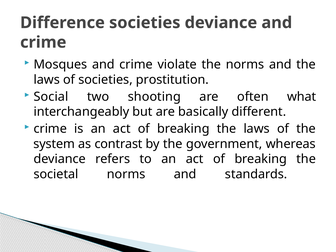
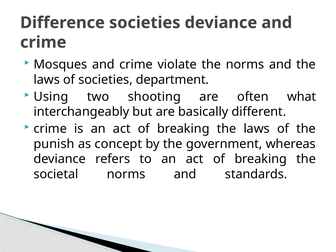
prostitution: prostitution -> department (172, 80)
Social: Social -> Using (51, 97)
system: system -> punish (54, 144)
contrast: contrast -> concept (118, 144)
